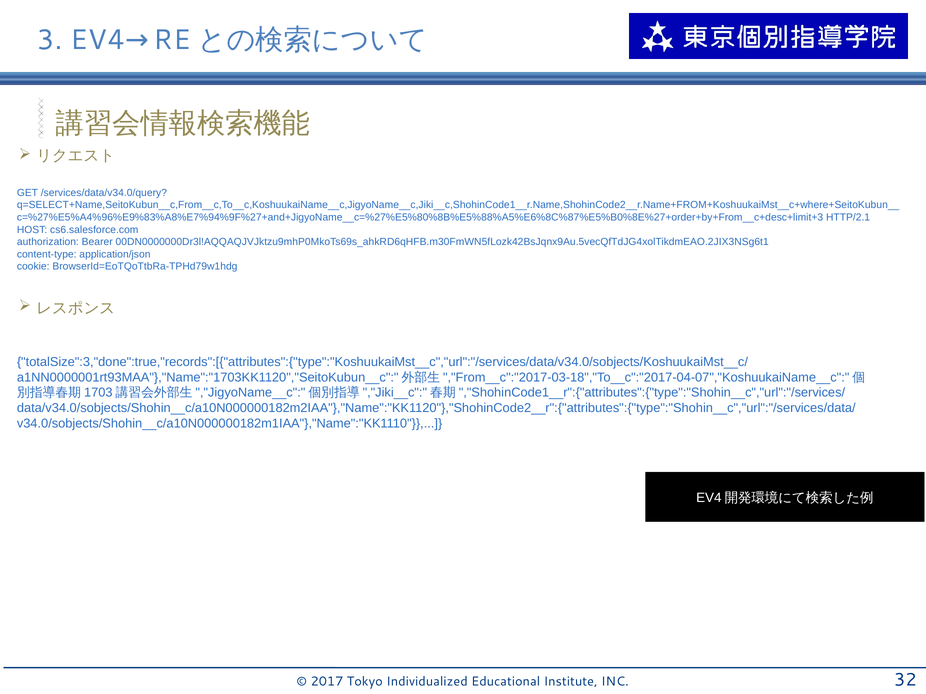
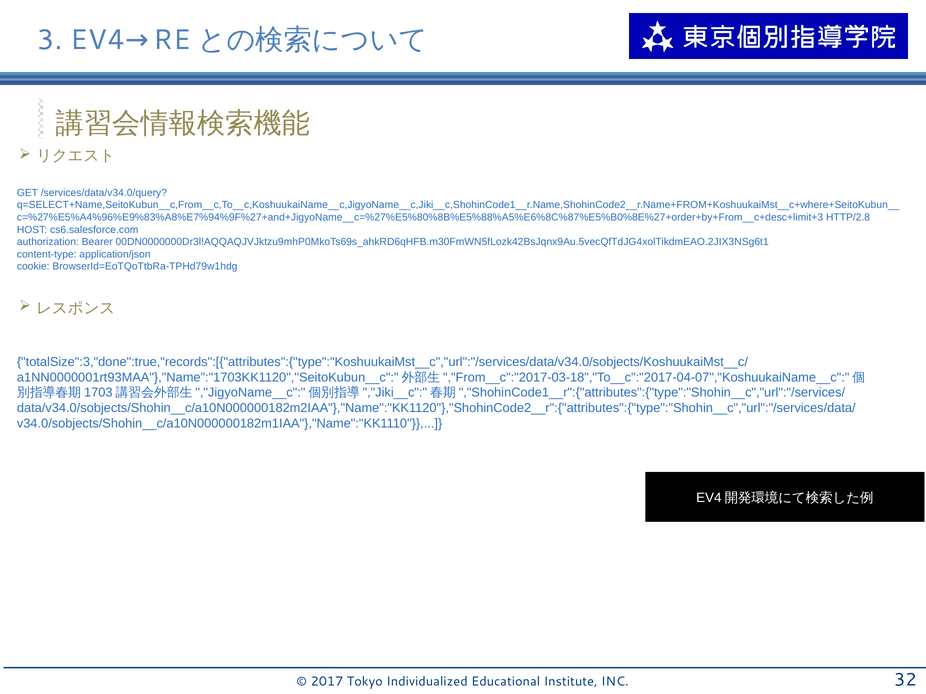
HTTP/2.1: HTTP/2.1 -> HTTP/2.8 (848, 217)
